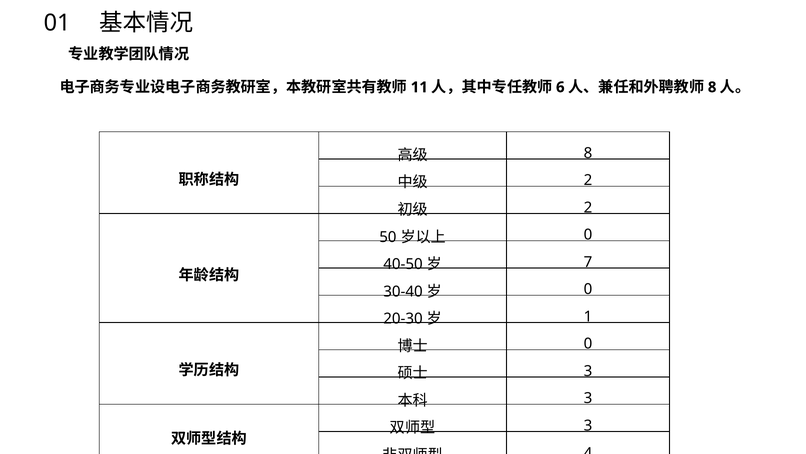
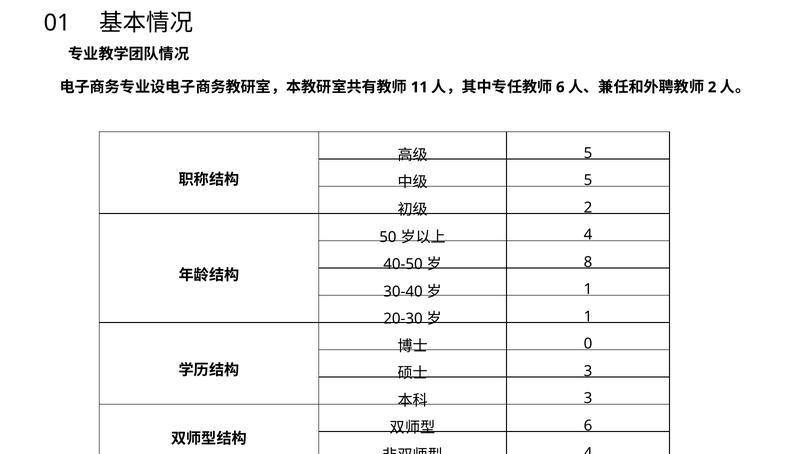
8: 8 -> 2 (712, 87)
8: 8 -> 5 (588, 153)
2: 2 -> 5 (588, 180)
0: 0 -> 4 (588, 235)
7: 7 -> 8 (588, 262)
0: 0 -> 1 (588, 289)
3: 3 -> 6 (588, 425)
